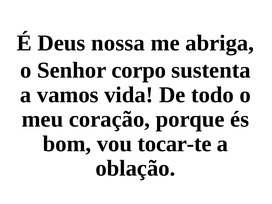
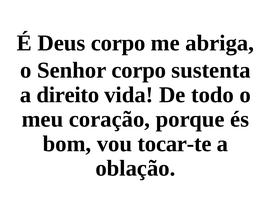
Deus nossa: nossa -> corpo (118, 43)
vamos: vamos -> direito (68, 95)
